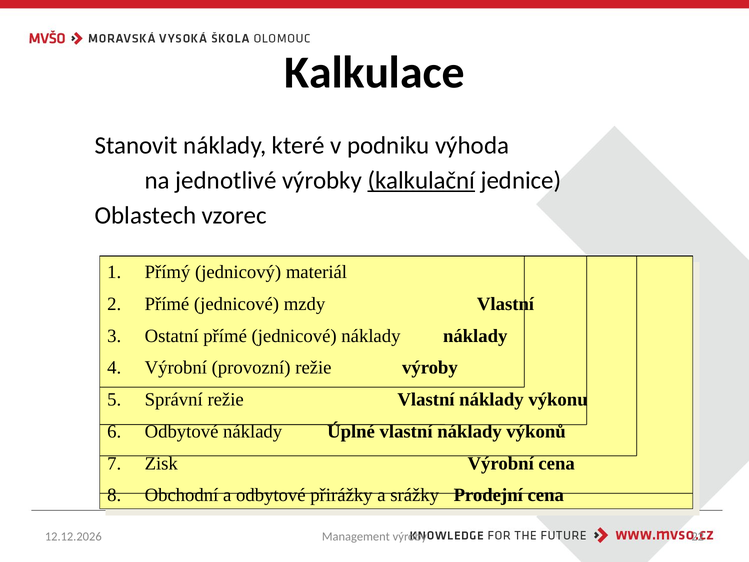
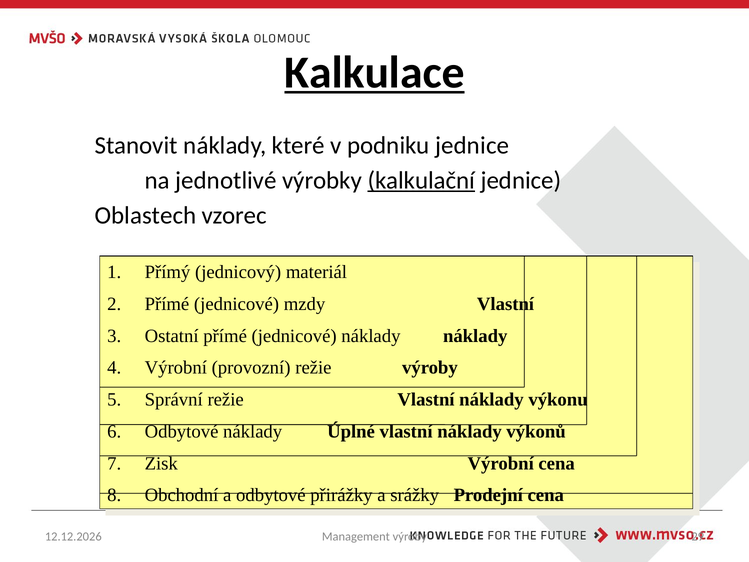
Kalkulace underline: none -> present (374, 73)
podniku výhoda: výhoda -> jednice (472, 145)
22: 22 -> 29 (698, 536)
